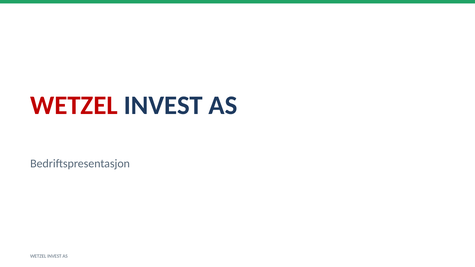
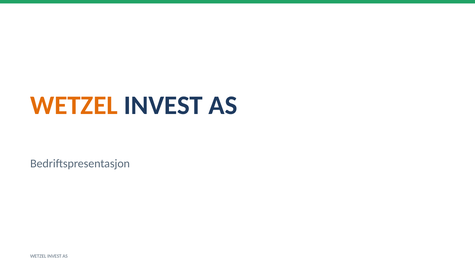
WETZEL colour: red -> orange (74, 105)
